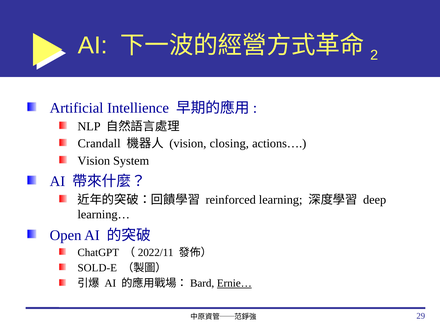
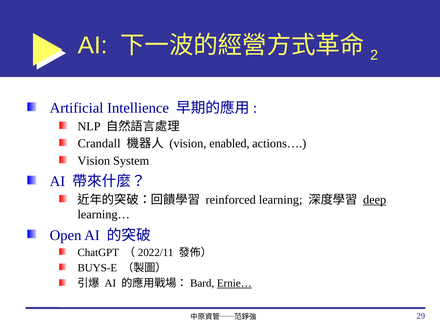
closing: closing -> enabled (229, 144)
deep underline: none -> present (375, 200)
SOLD-E: SOLD-E -> BUYS-E (97, 268)
